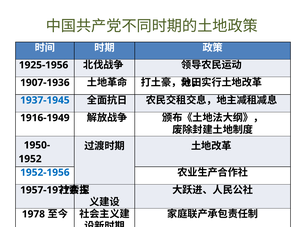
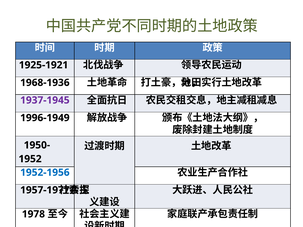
1925-1956: 1925-1956 -> 1925-1921 (44, 65)
1907-1936: 1907-1936 -> 1968-1936 (45, 83)
1937-1945 colour: blue -> purple (45, 100)
1916-1949: 1916-1949 -> 1996-1949 (45, 118)
